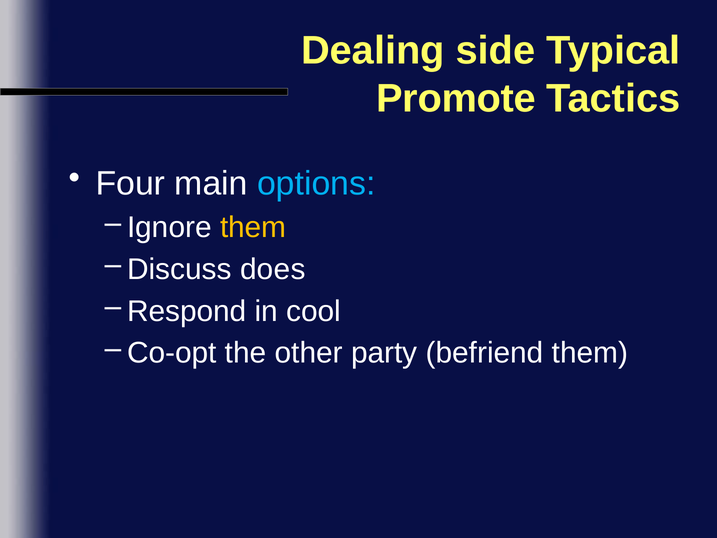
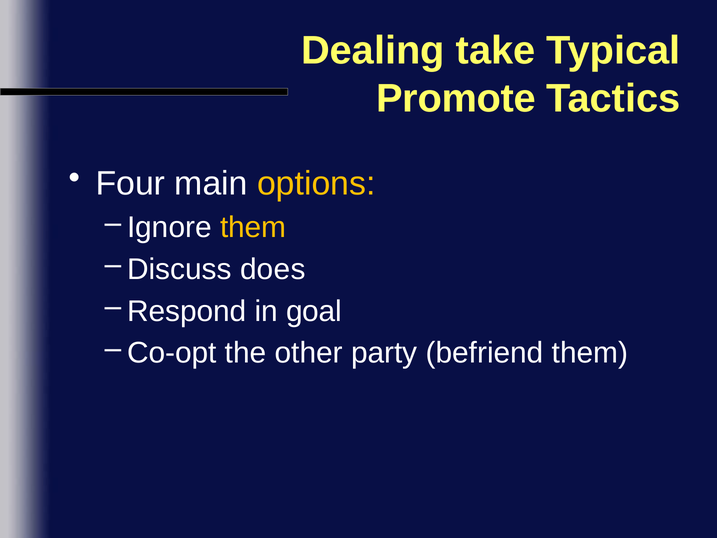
side: side -> take (496, 51)
options colour: light blue -> yellow (316, 183)
cool: cool -> goal (314, 311)
